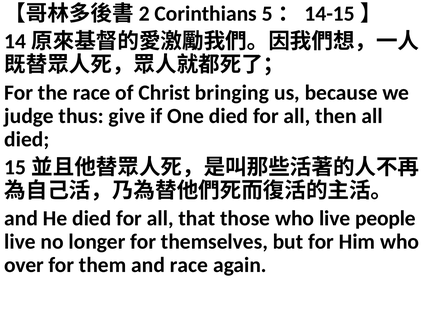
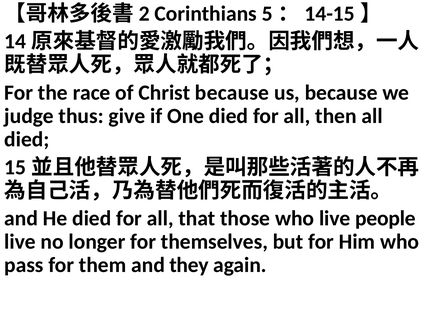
Christ bringing: bringing -> because (232, 92)
over: over -> pass (24, 264)
and race: race -> they (189, 264)
